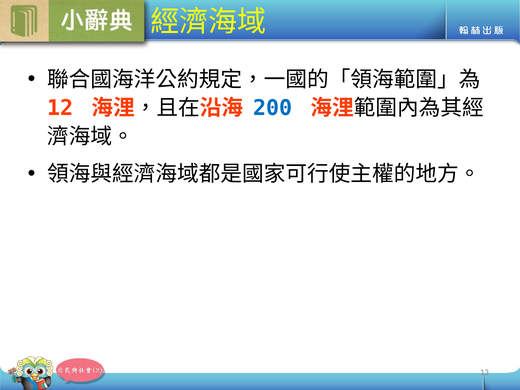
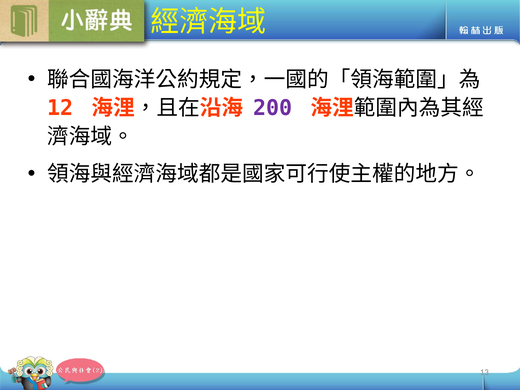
200 colour: blue -> purple (273, 108)
